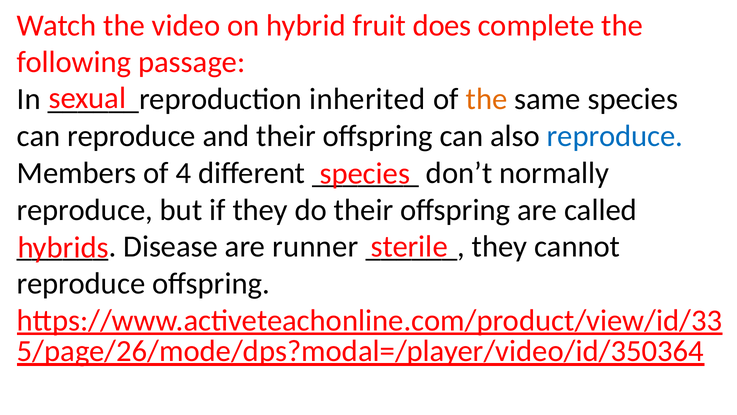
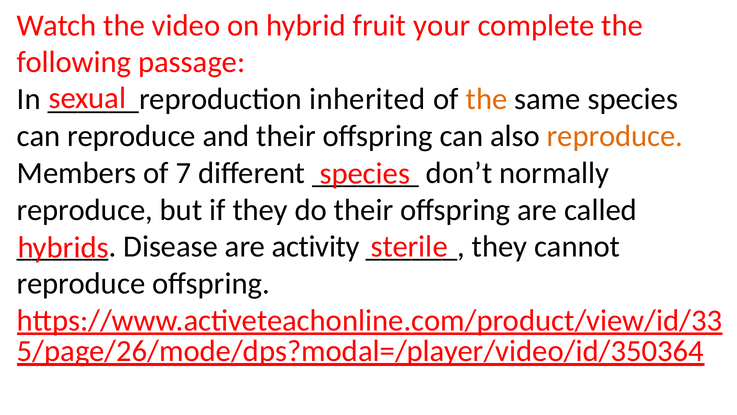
does: does -> your (442, 25)
reproduce colour: blue -> orange (615, 136)
4: 4 -> 7 (183, 173)
runner: runner -> activity (316, 247)
